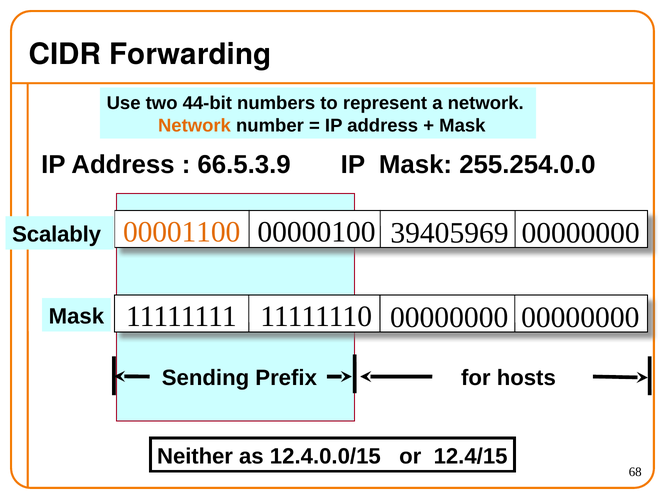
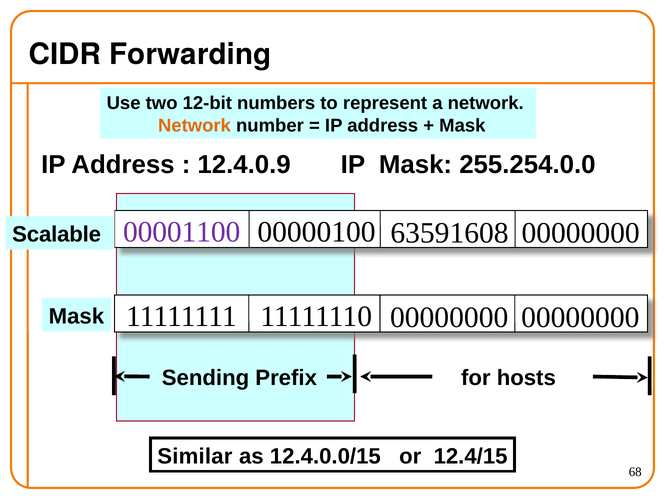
44-bit: 44-bit -> 12-bit (207, 103)
66.5.3.9: 66.5.3.9 -> 12.4.0.9 (244, 165)
00001100 colour: orange -> purple (182, 232)
39405969: 39405969 -> 63591608 (450, 233)
Scalably: Scalably -> Scalable (57, 234)
Neither: Neither -> Similar (195, 456)
